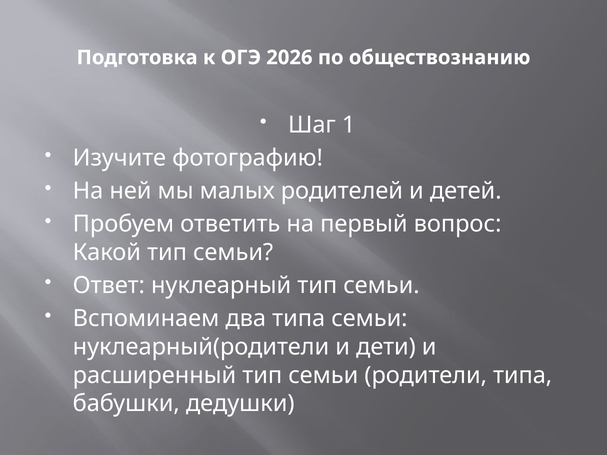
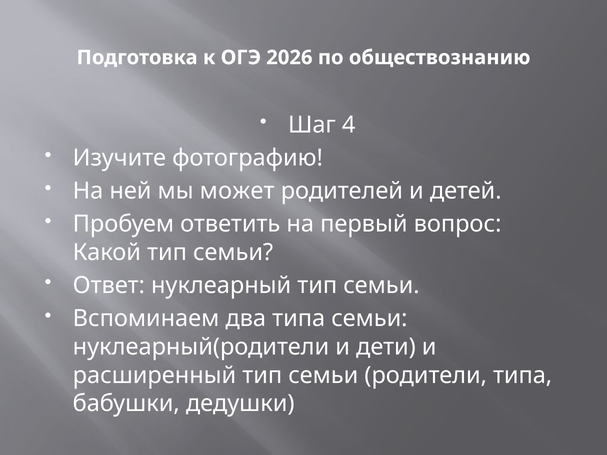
1: 1 -> 4 (349, 125)
малых: малых -> может (237, 191)
